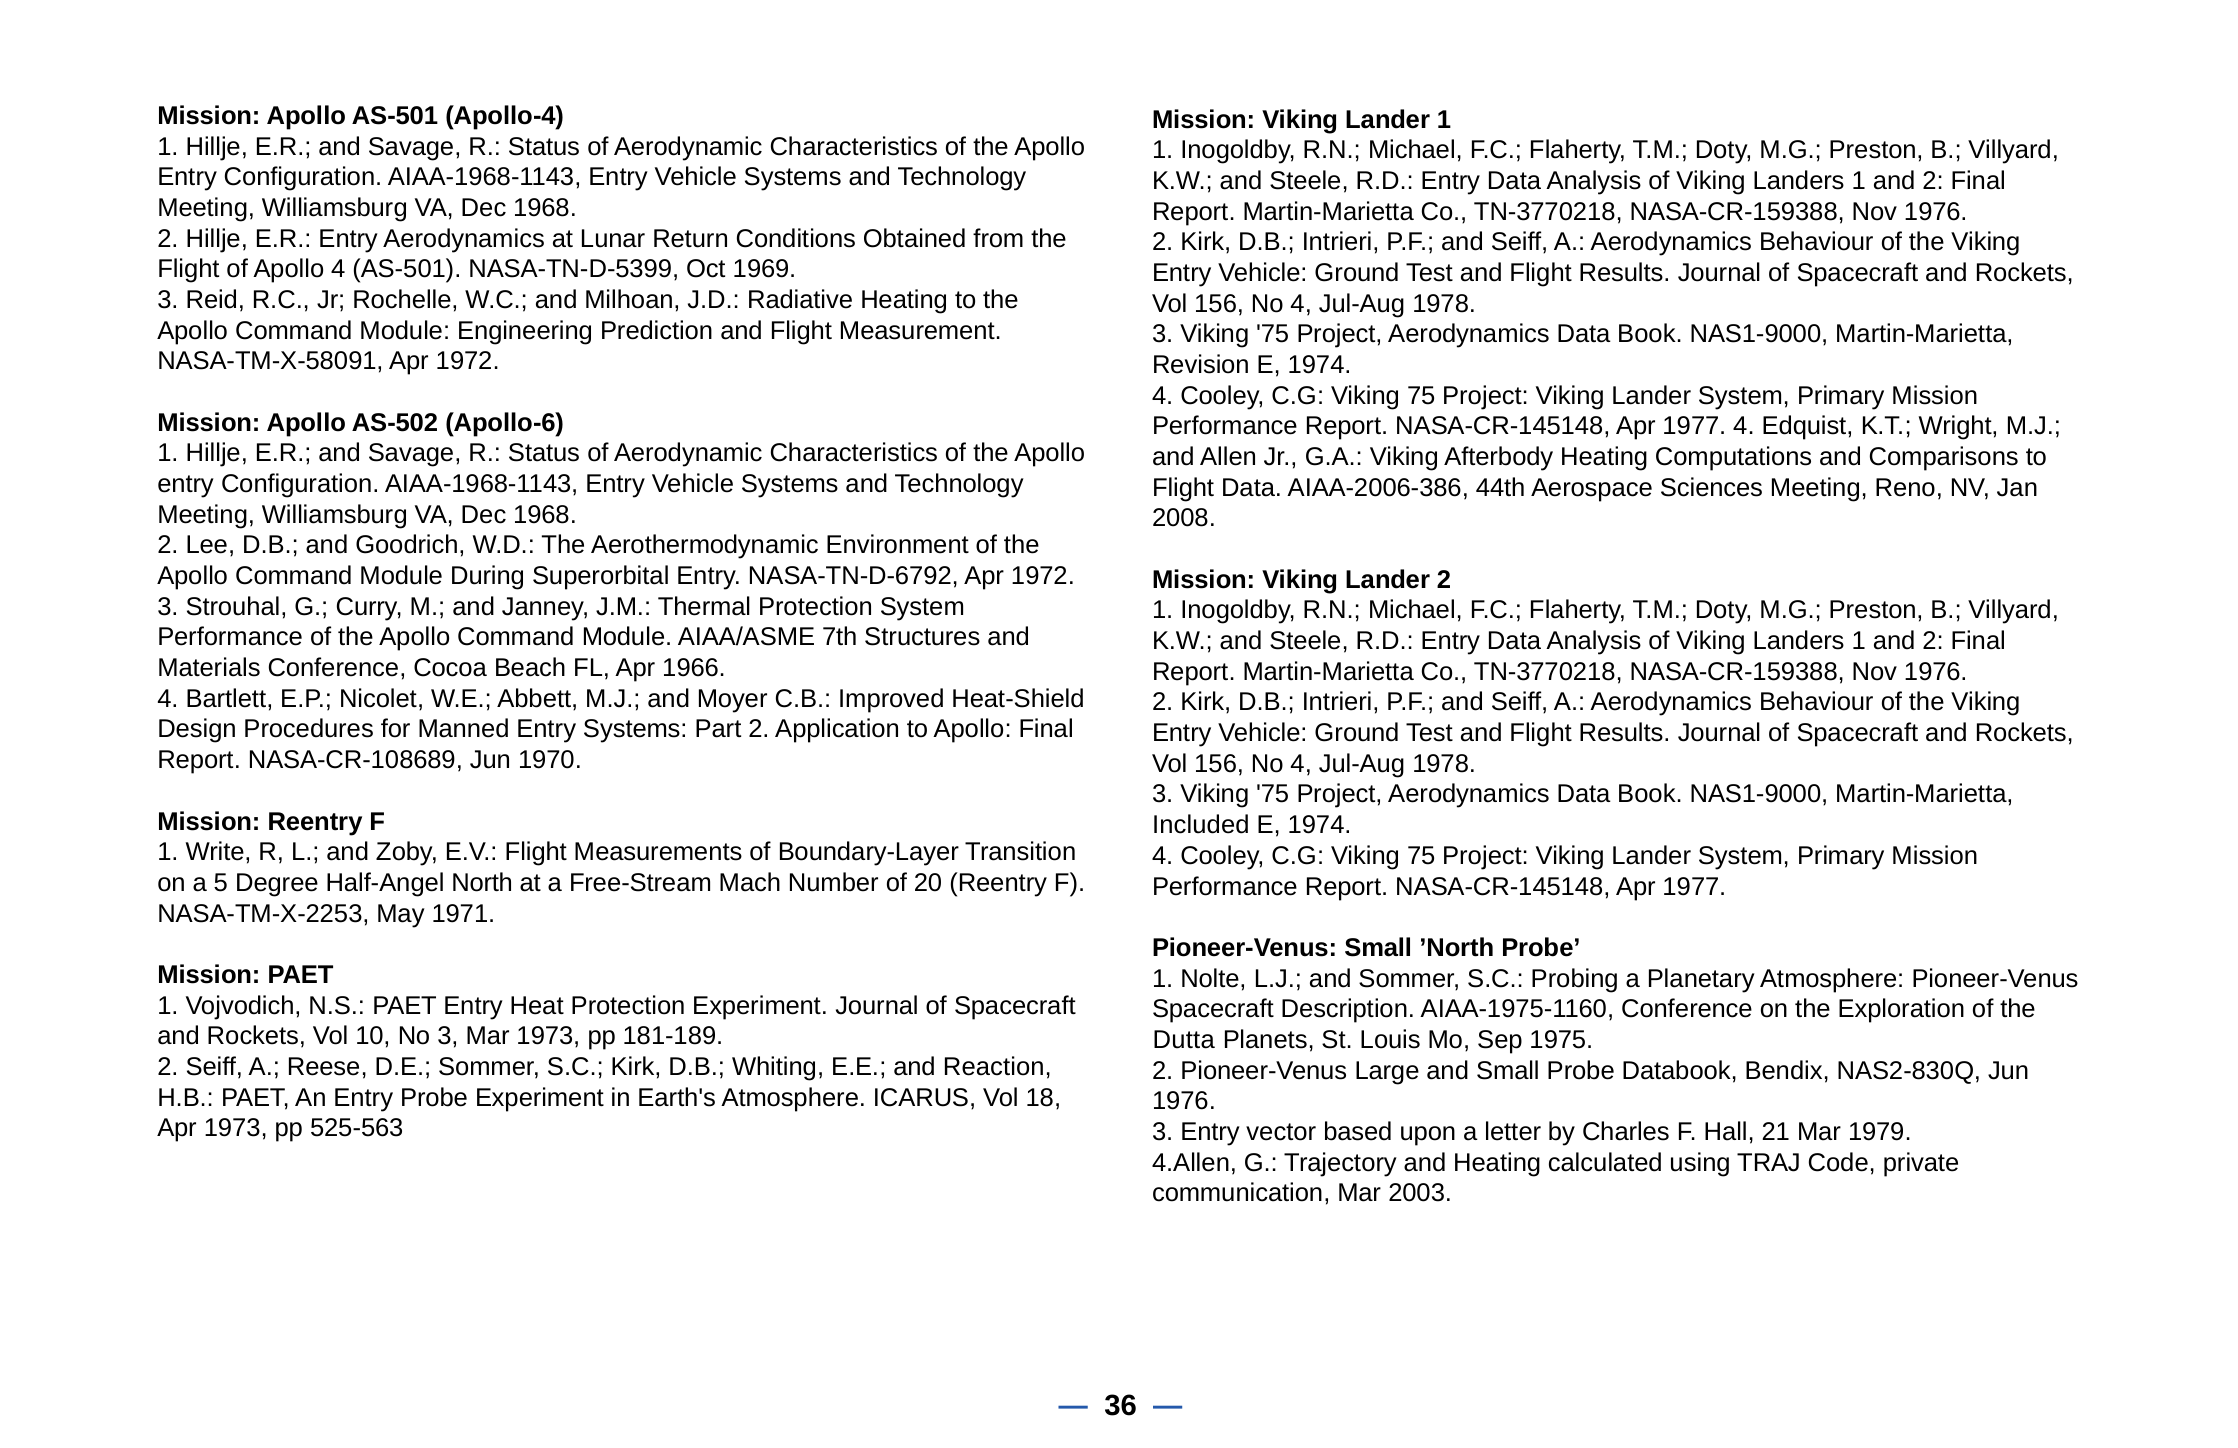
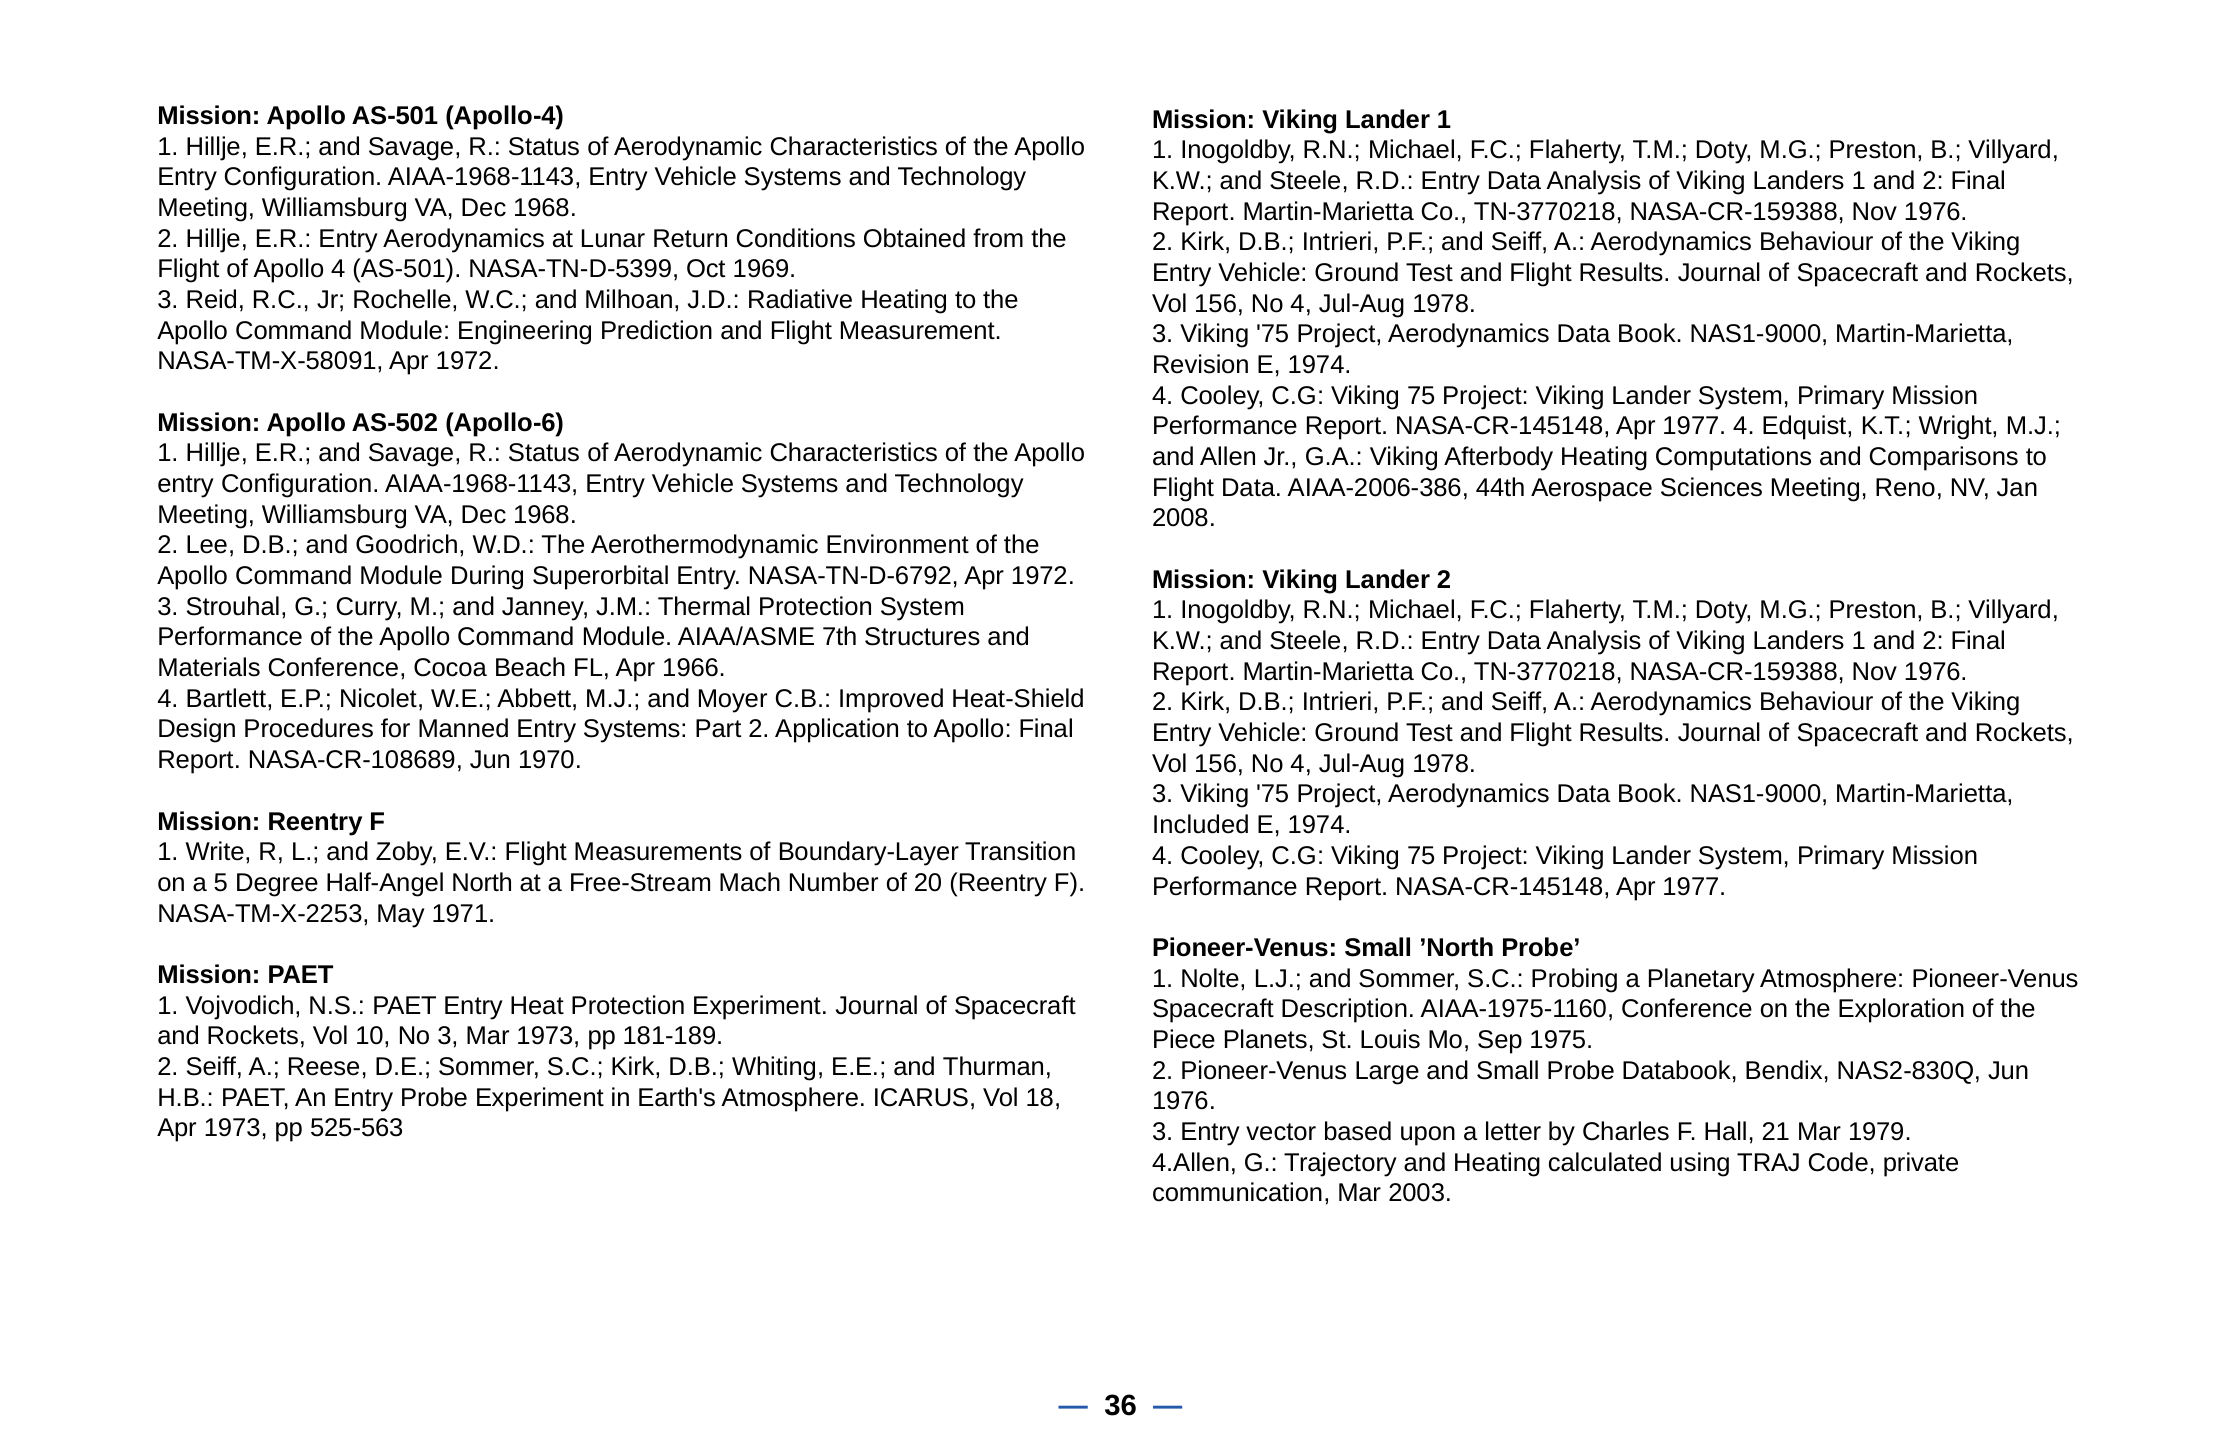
Dutta: Dutta -> Piece (1184, 1040)
Reaction: Reaction -> Thurman (997, 1067)
